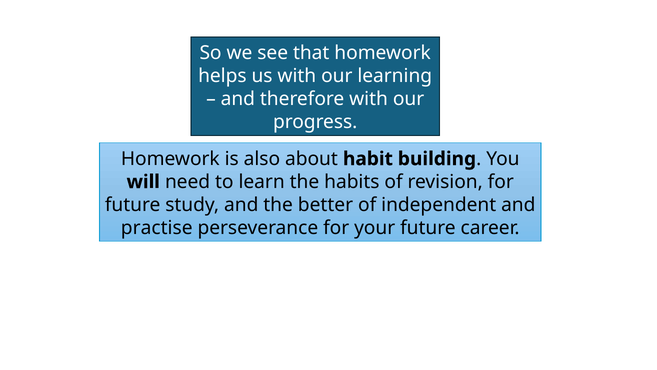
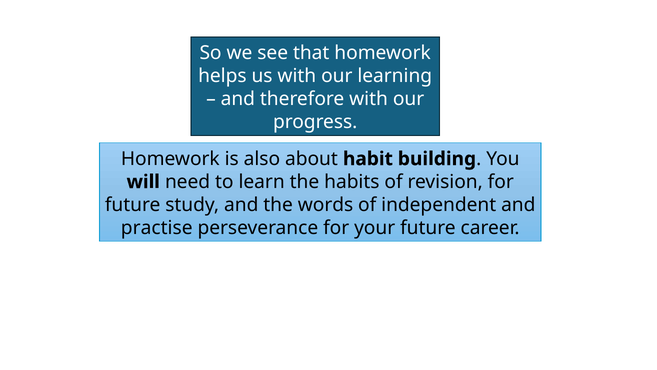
better: better -> words (326, 205)
